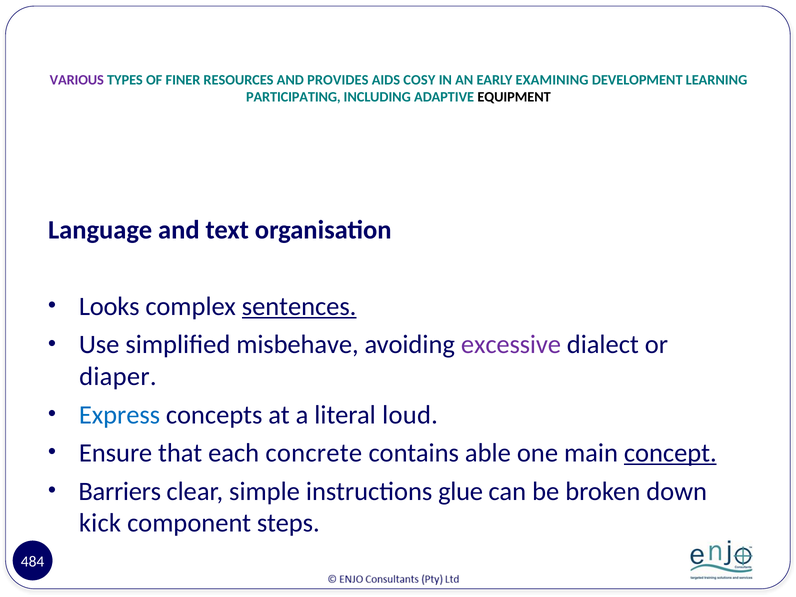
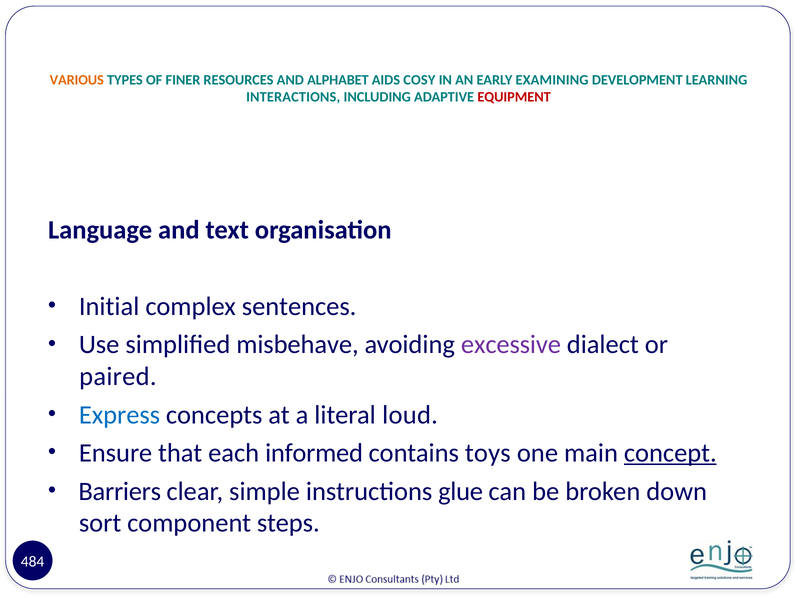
VARIOUS colour: purple -> orange (77, 80)
PROVIDES: PROVIDES -> ALPHABET (338, 80)
PARTICIPATING: PARTICIPATING -> INTERACTIONS (293, 97)
EQUIPMENT colour: black -> red (514, 97)
Looks: Looks -> Initial (109, 306)
sentences underline: present -> none (299, 306)
diaper: diaper -> paired (118, 376)
concrete: concrete -> informed (314, 453)
able: able -> toys (488, 453)
kick: kick -> sort (100, 523)
